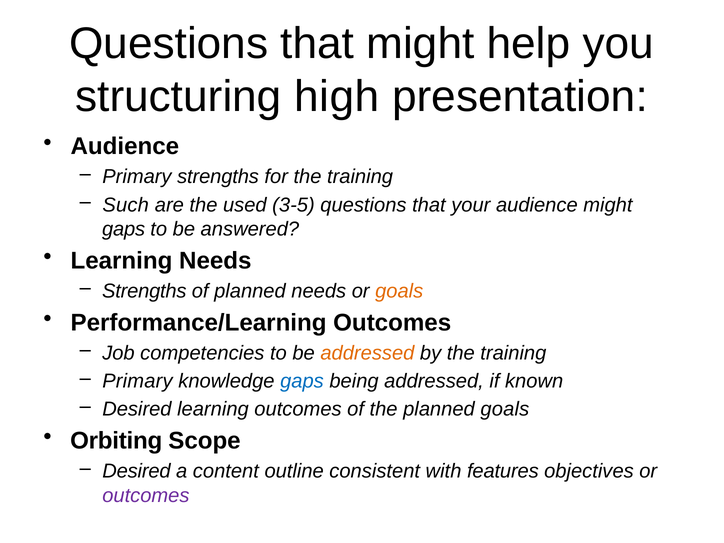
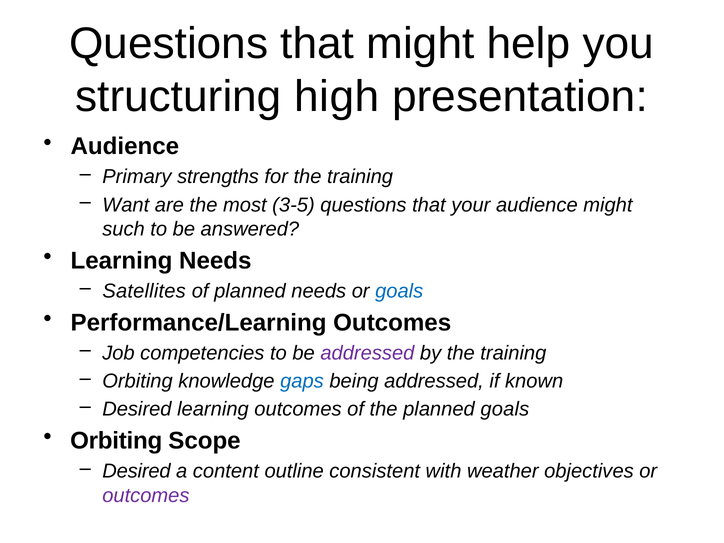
Such: Such -> Want (126, 205)
used: used -> most (245, 205)
gaps: gaps -> such (124, 229)
Strengths: Strengths -> Satellites (144, 291)
goals colour: orange -> blue (399, 291)
addressed colour: orange -> purple (367, 353)
Primary: Primary -> Orbiting (138, 381)
features: features -> weather (503, 471)
